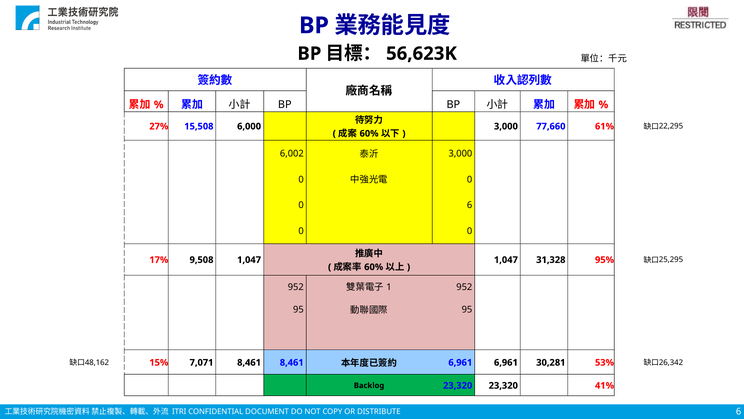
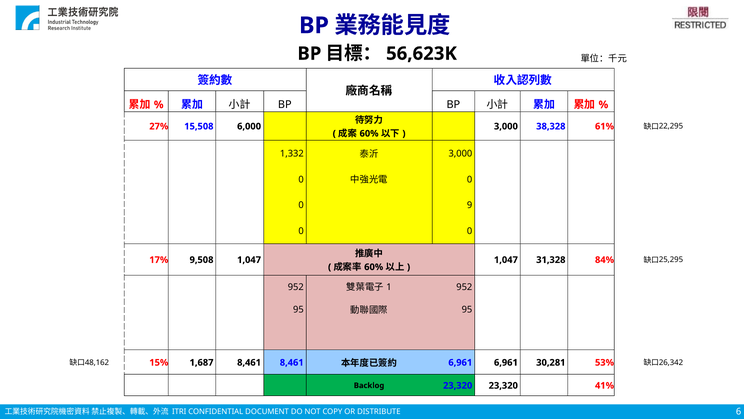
77,660: 77,660 -> 38,328 (551, 126)
6,002: 6,002 -> 1,332 (292, 153)
0 6: 6 -> 9 (470, 205)
95%: 95% -> 84% (605, 260)
7,071: 7,071 -> 1,687 (202, 362)
